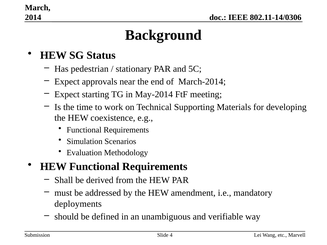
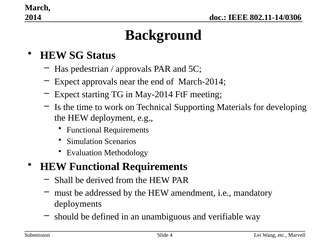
stationary: stationary -> approvals (134, 69)
coexistence: coexistence -> deployment (113, 118)
